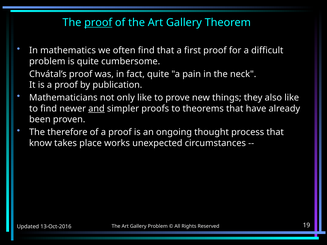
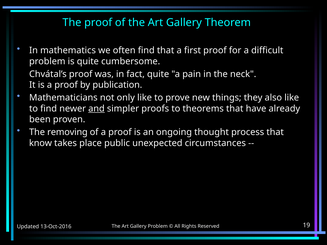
proof underline: present -> none (98, 23)
therefore: therefore -> removing (67, 132)
works: works -> public (117, 143)
